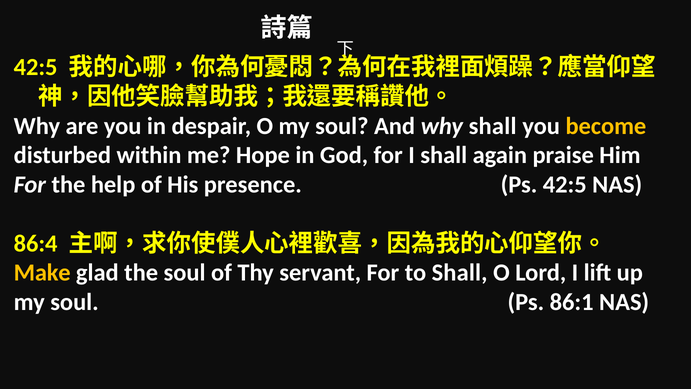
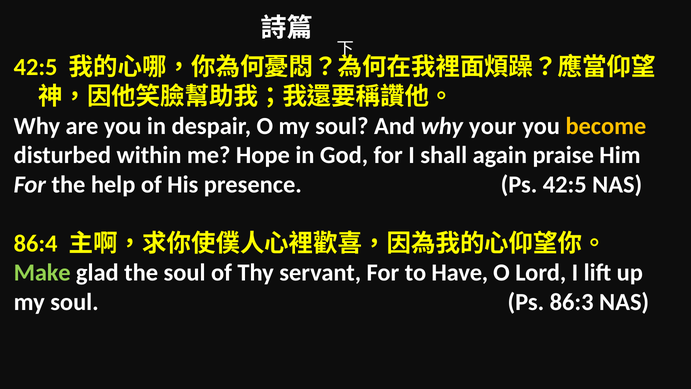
why shall: shall -> your (493, 126)
Make colour: yellow -> light green (42, 273)
to Shall: Shall -> Have (460, 273)
86:1: 86:1 -> 86:3 (572, 302)
